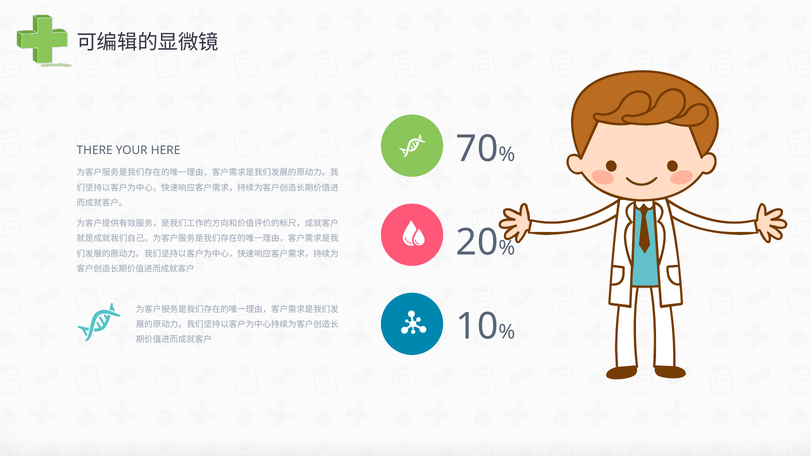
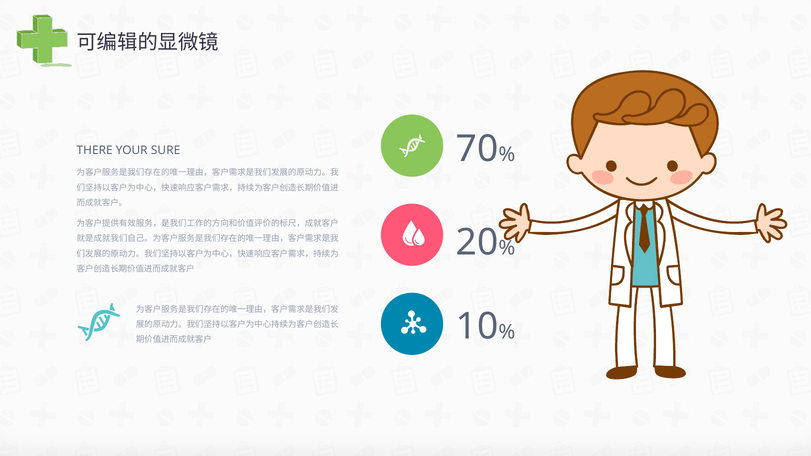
HERE: HERE -> SURE (166, 151)
